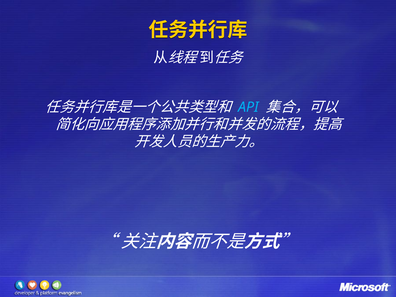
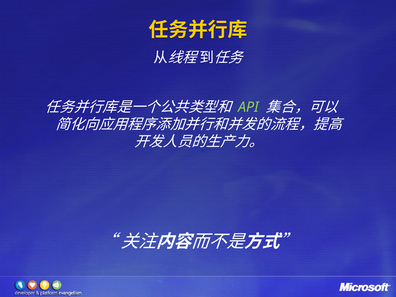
API colour: light blue -> light green (248, 107)
